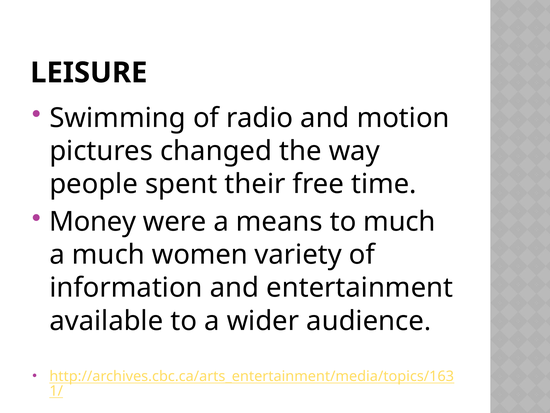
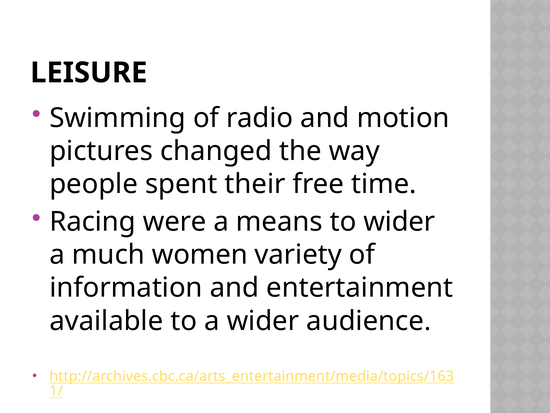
Money: Money -> Racing (93, 222)
to much: much -> wider (399, 222)
